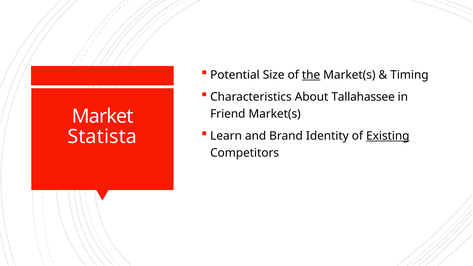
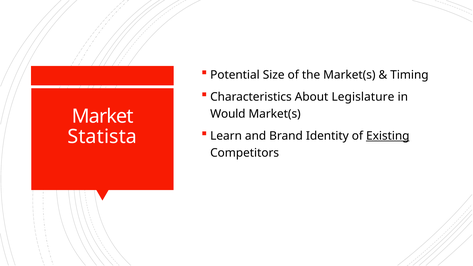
the underline: present -> none (311, 75)
Tallahassee: Tallahassee -> Legislature (363, 97)
Friend: Friend -> Would (228, 114)
